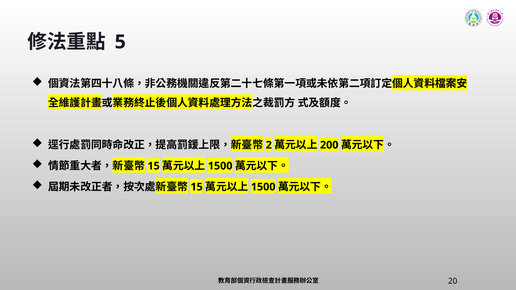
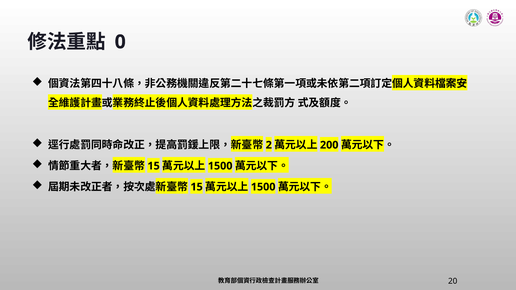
5: 5 -> 0 (120, 42)
